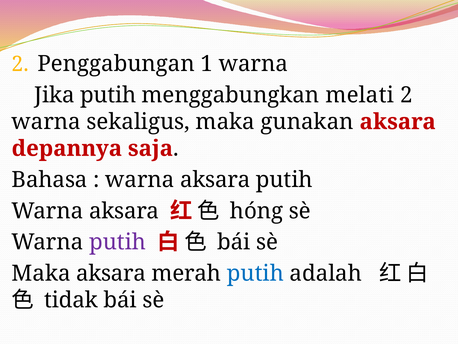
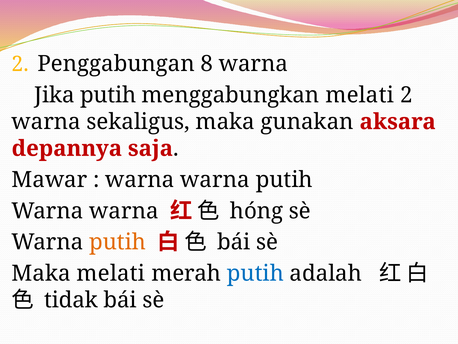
1: 1 -> 8 (207, 64)
Bahasa: Bahasa -> Mawar (50, 179)
aksara: aksara -> warna (215, 179)
aksara: aksara -> warna (124, 211)
putih colour: purple -> orange (118, 242)
Maka aksara: aksara -> melati (111, 273)
